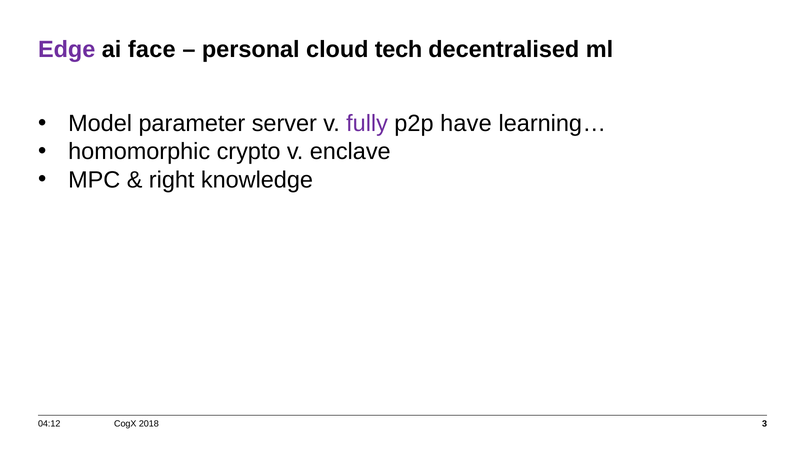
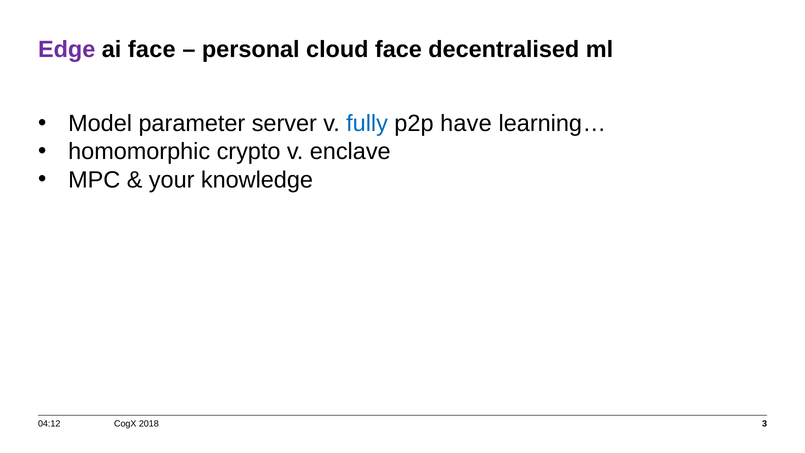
cloud tech: tech -> face (398, 49)
fully colour: purple -> blue (367, 123)
right: right -> your (172, 180)
